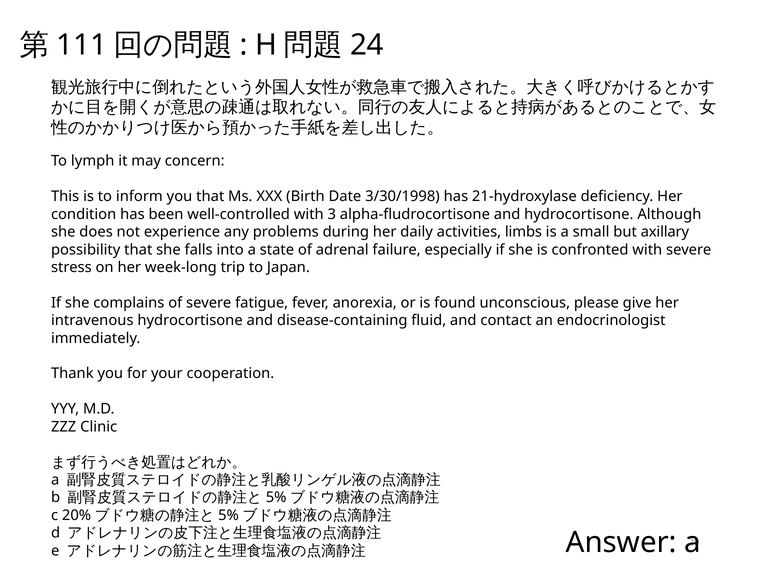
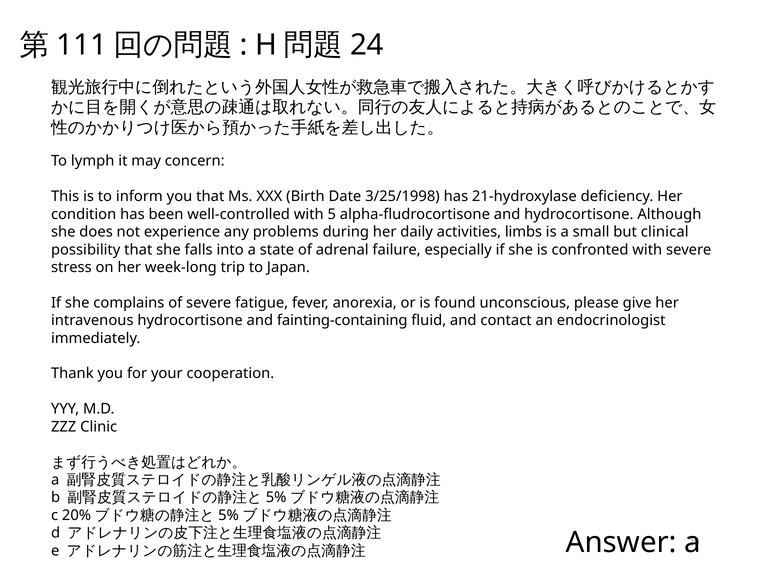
3/30/1998: 3/30/1998 -> 3/25/1998 (402, 197)
3: 3 -> 5 (332, 214)
axillary: axillary -> clinical (665, 232)
disease-containing: disease-containing -> fainting-containing (342, 321)
